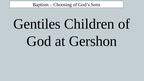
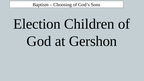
Gentiles: Gentiles -> Election (37, 24)
